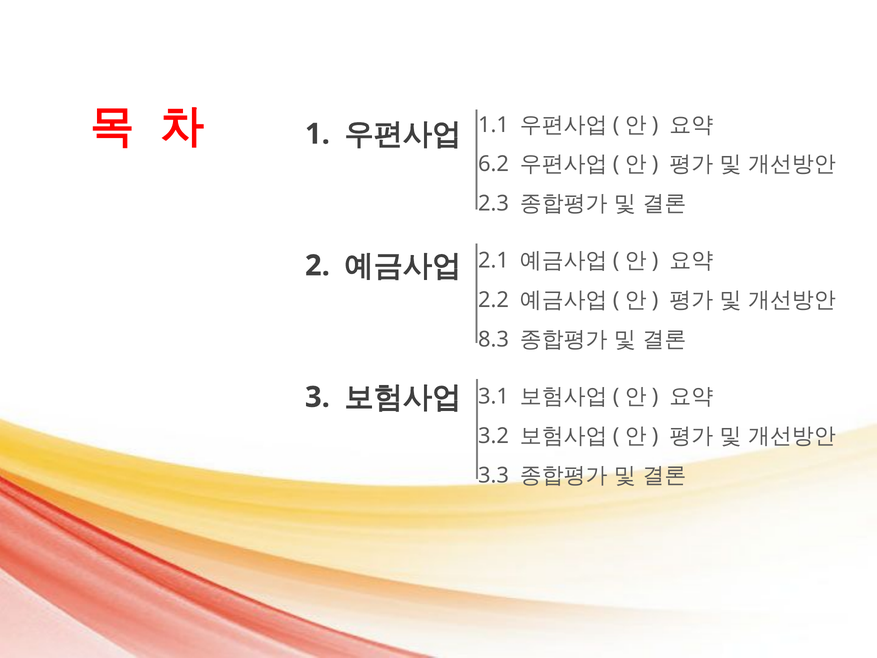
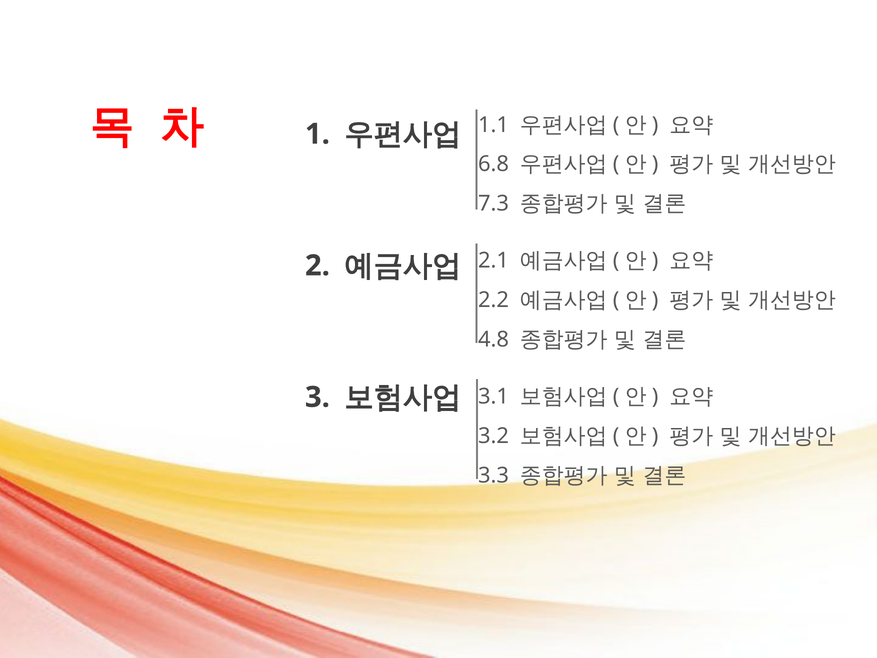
6.2: 6.2 -> 6.8 (494, 164)
2.3: 2.3 -> 7.3 (494, 204)
8.3: 8.3 -> 4.8 (494, 340)
